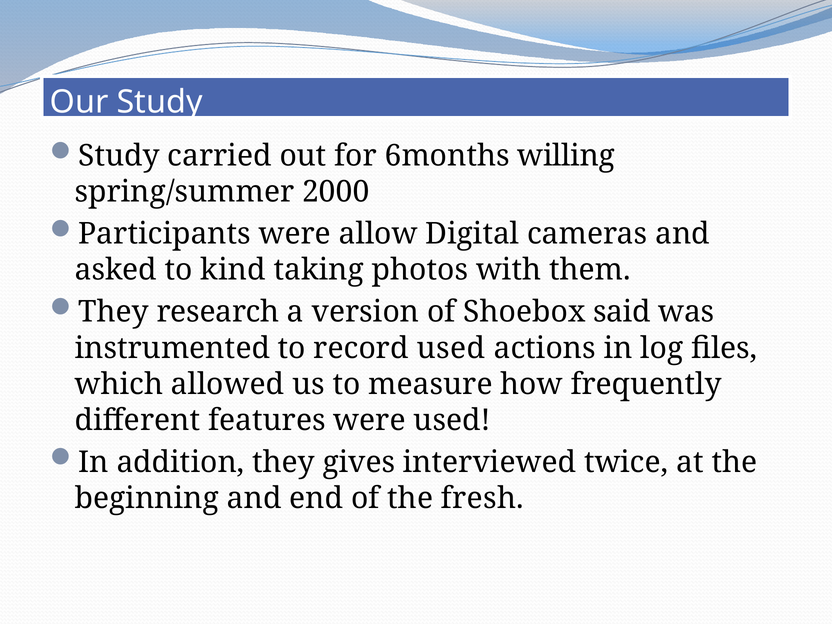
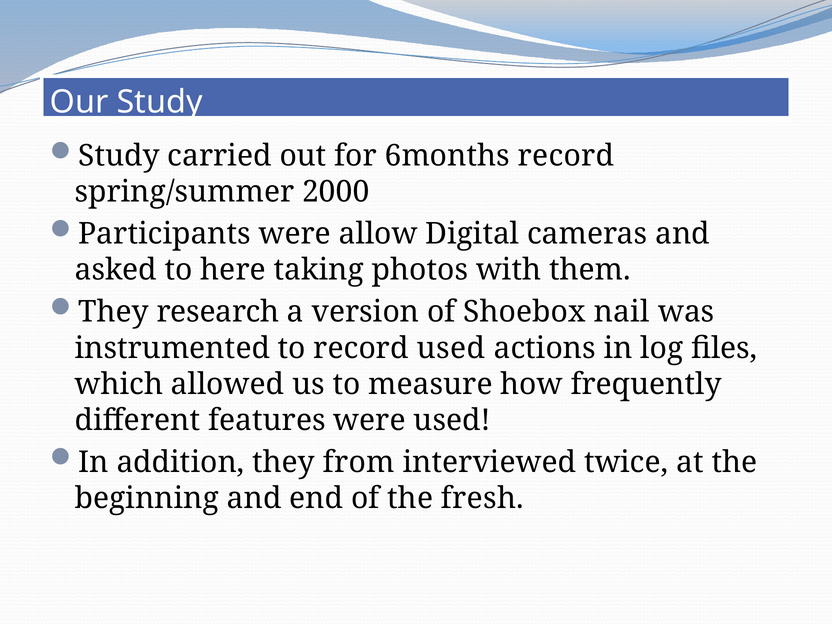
6months willing: willing -> record (566, 156)
kind: kind -> here (233, 270)
said: said -> nail (622, 312)
gives: gives -> from (359, 462)
